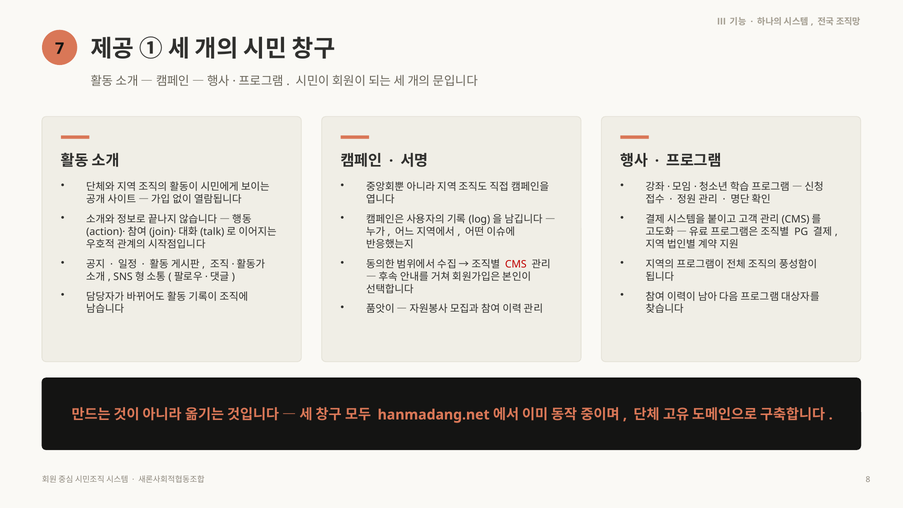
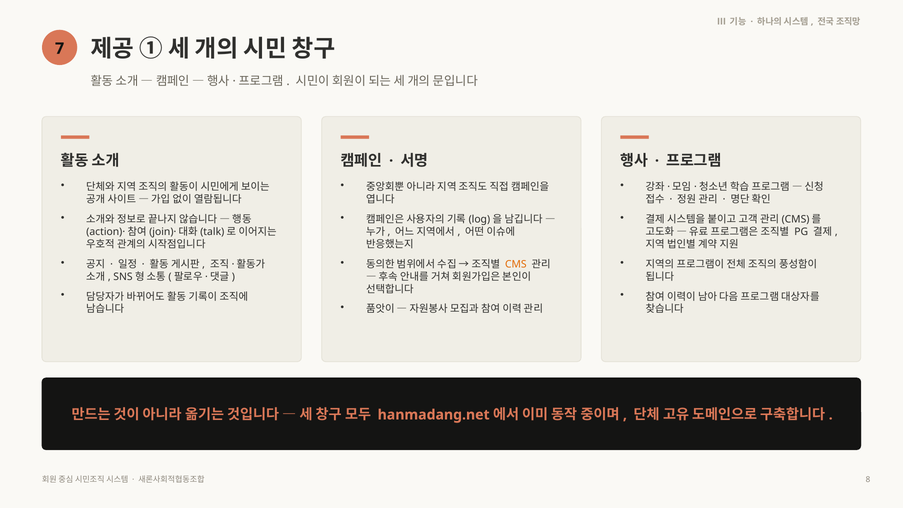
CMS colour: red -> orange (516, 264)
